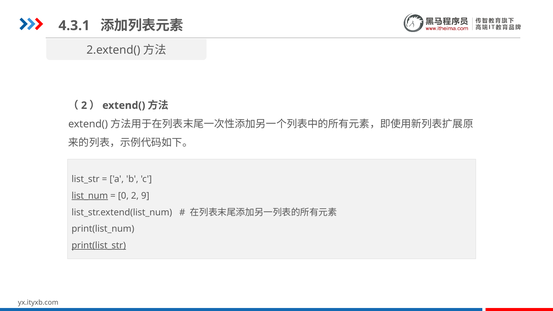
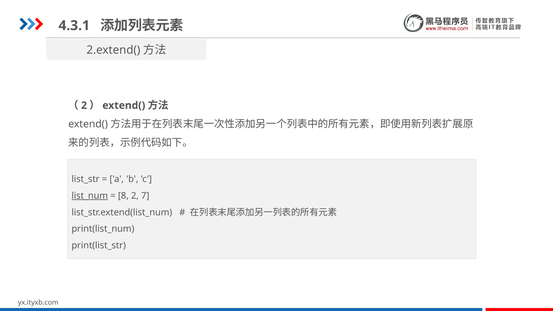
0: 0 -> 8 (123, 196)
9: 9 -> 7 (145, 196)
print(list_str underline: present -> none (99, 246)
